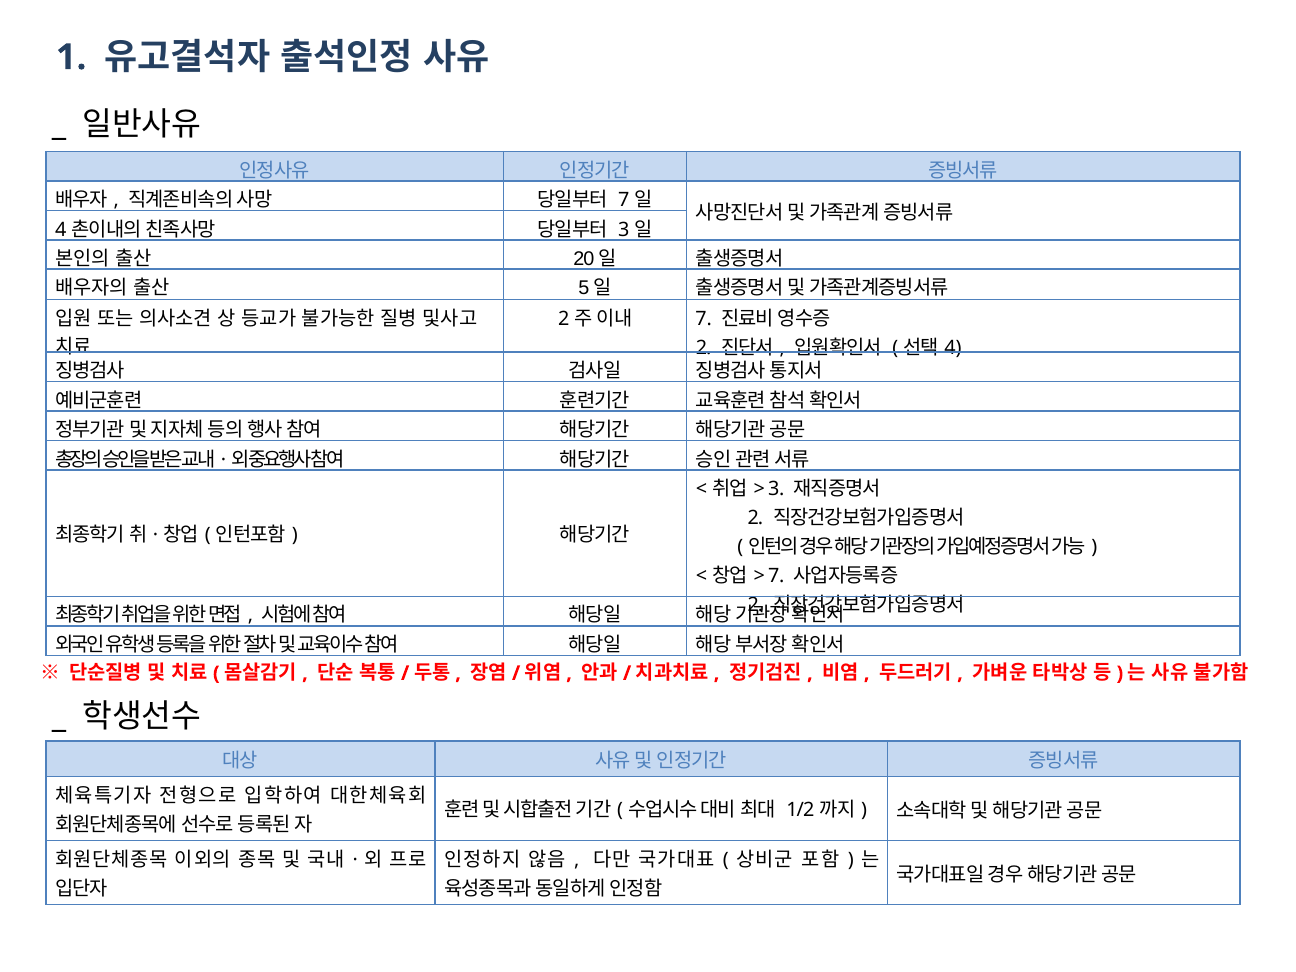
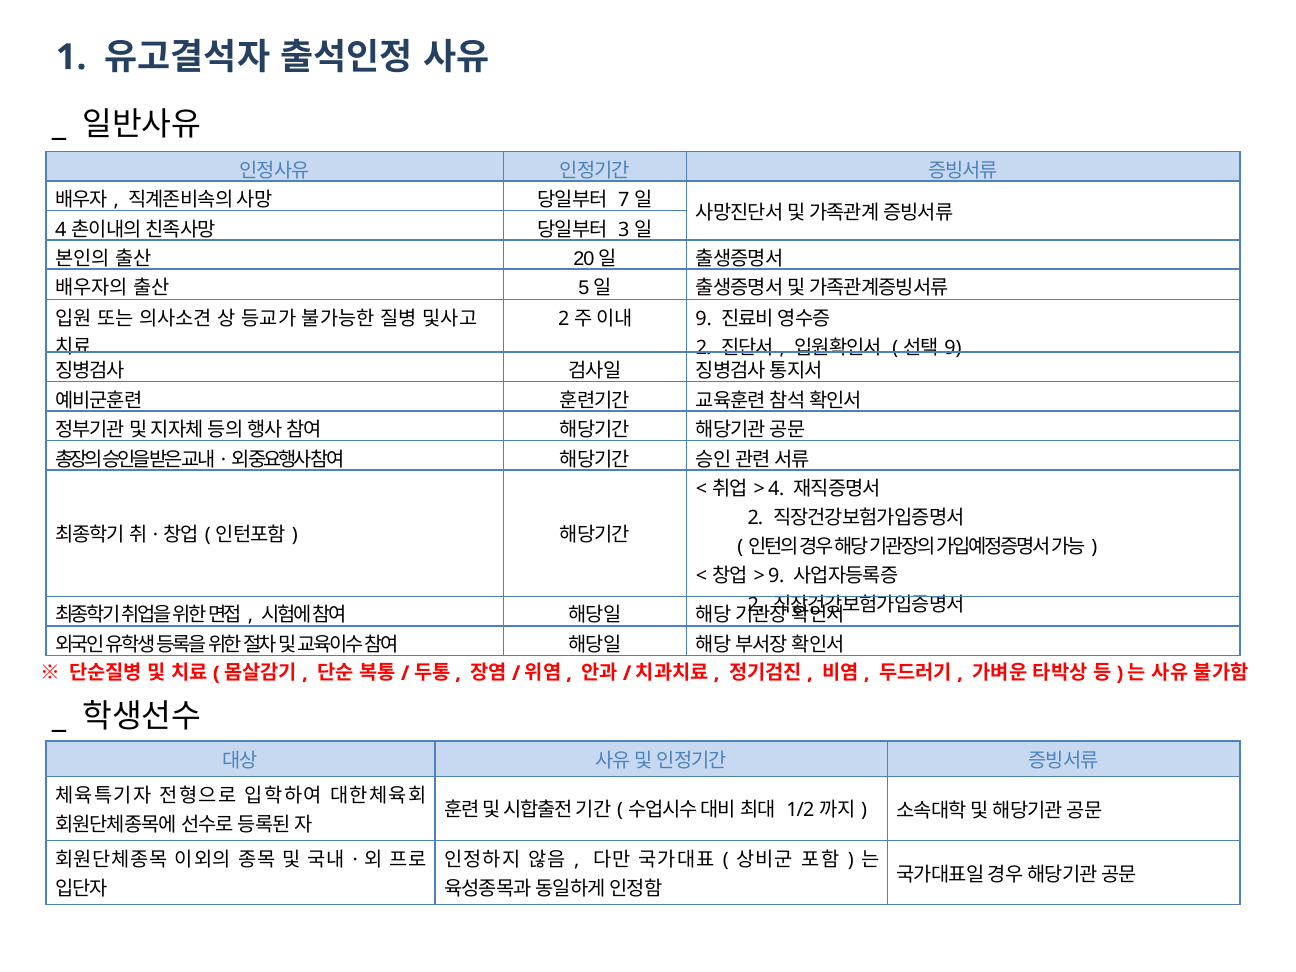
7: 7 -> 9 (704, 319)
4: 4 -> 9 (953, 348)
3: 3 -> 4 (776, 489)
7: 7 -> 9 (776, 576)
